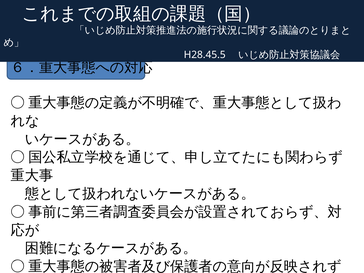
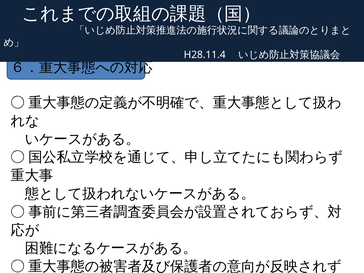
H28.45.5: H28.45.5 -> H28.11.4 (205, 55)
